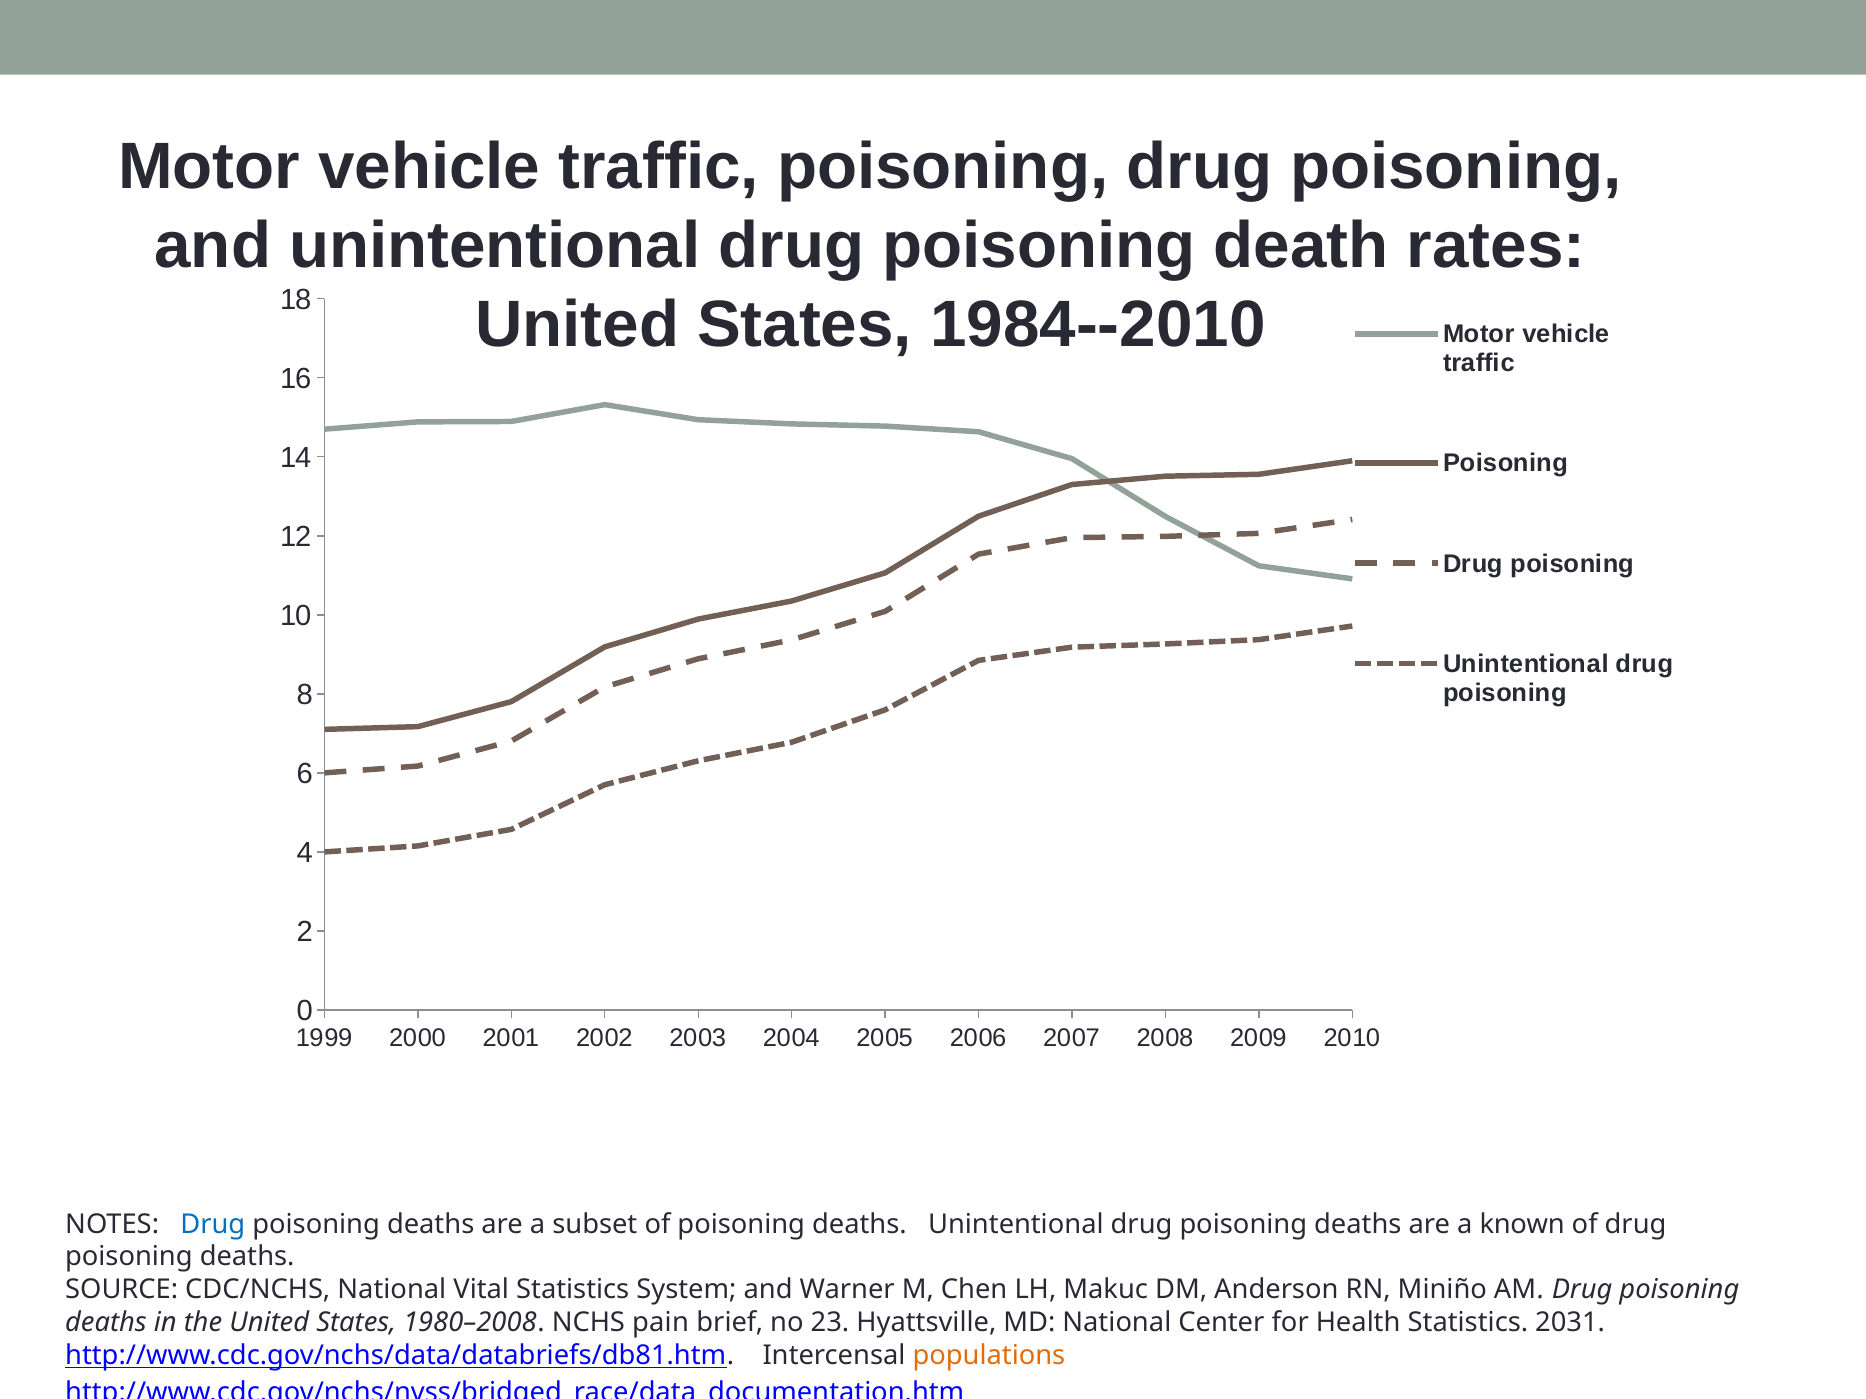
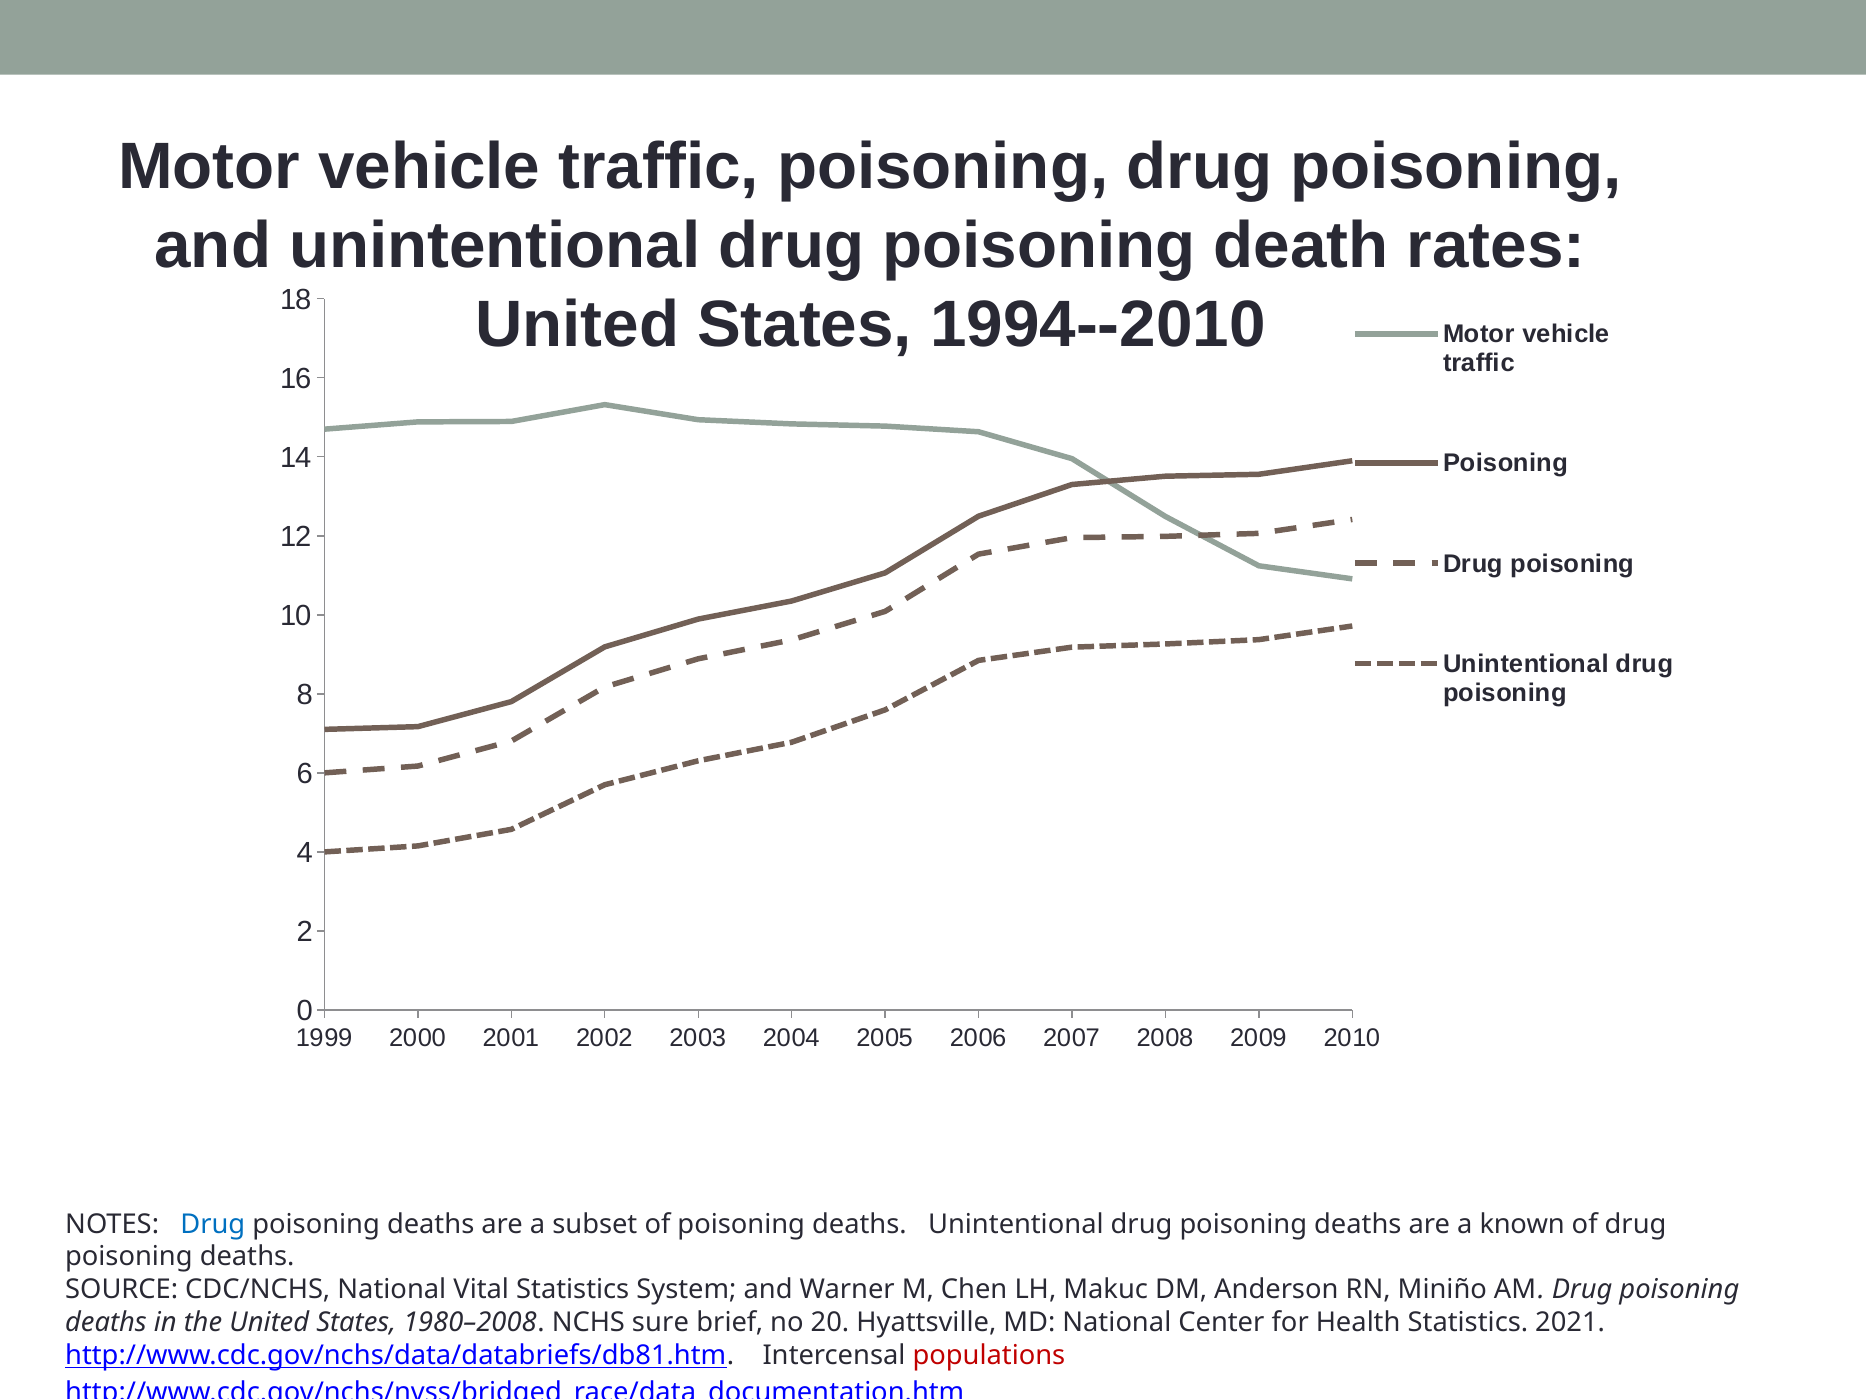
1984--2010: 1984--2010 -> 1994--2010 (1098, 325)
pain: pain -> sure (661, 1323)
23: 23 -> 20 (830, 1323)
2031: 2031 -> 2021 (1570, 1323)
populations colour: orange -> red (989, 1356)
